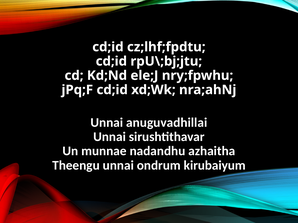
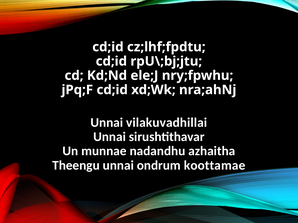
anuguvadhillai: anuguvadhillai -> vilakuvadhillai (167, 123)
kirubaiyum: kirubaiyum -> koottamae (215, 166)
